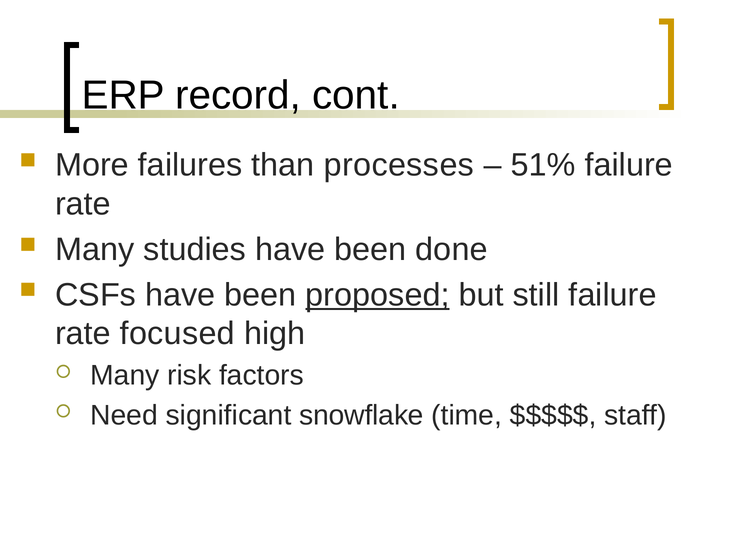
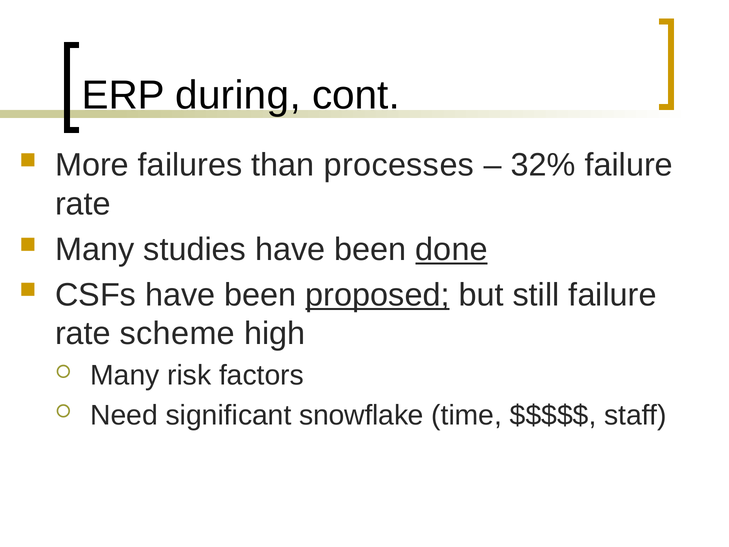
record: record -> during (238, 95)
51%: 51% -> 32% (543, 165)
done underline: none -> present (452, 249)
focused: focused -> scheme (177, 334)
